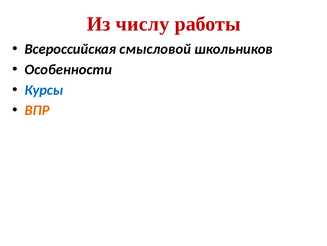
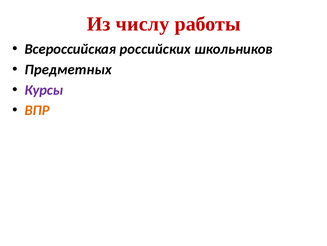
смысловой: смысловой -> российских (155, 49)
Особенности: Особенности -> Предметных (68, 69)
Курсы colour: blue -> purple (44, 90)
